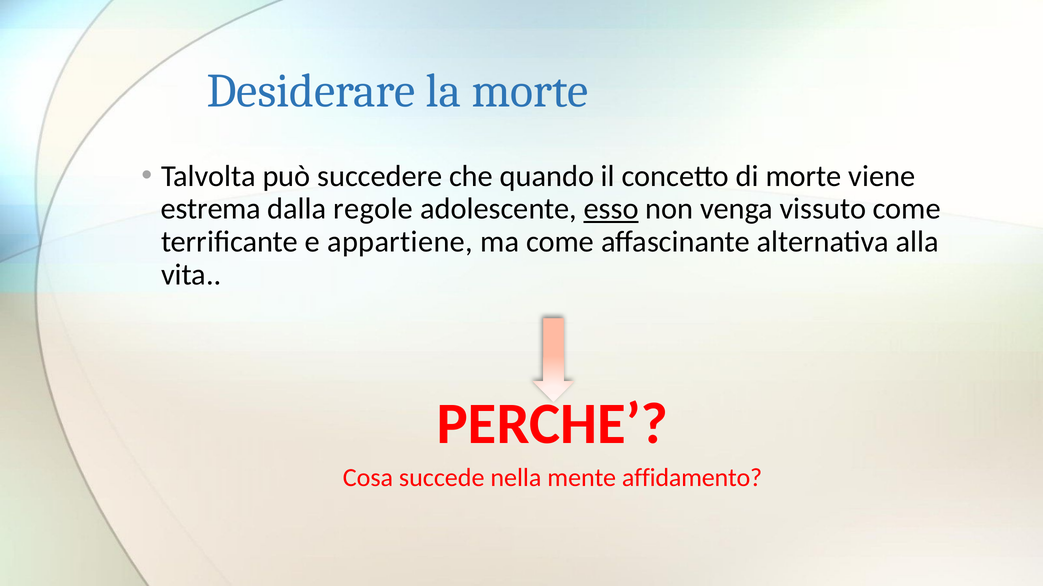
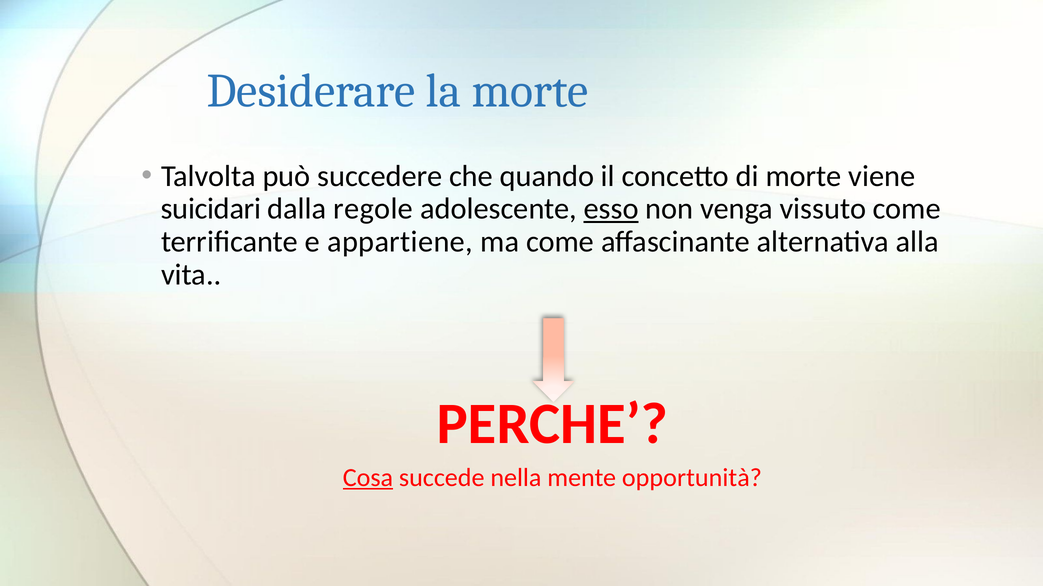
estrema: estrema -> suicidari (211, 209)
Cosa underline: none -> present (368, 478)
affidamento: affidamento -> opportunità (692, 478)
